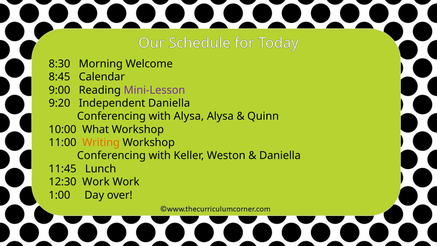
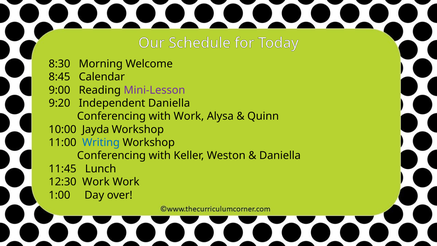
with Alysa: Alysa -> Work (189, 116)
What: What -> Jayda (96, 129)
Writing colour: orange -> blue (101, 142)
